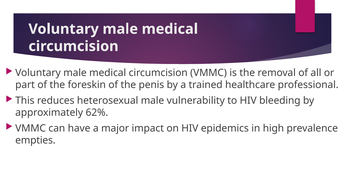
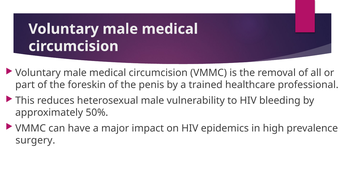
62%: 62% -> 50% (97, 113)
empties: empties -> surgery (35, 140)
